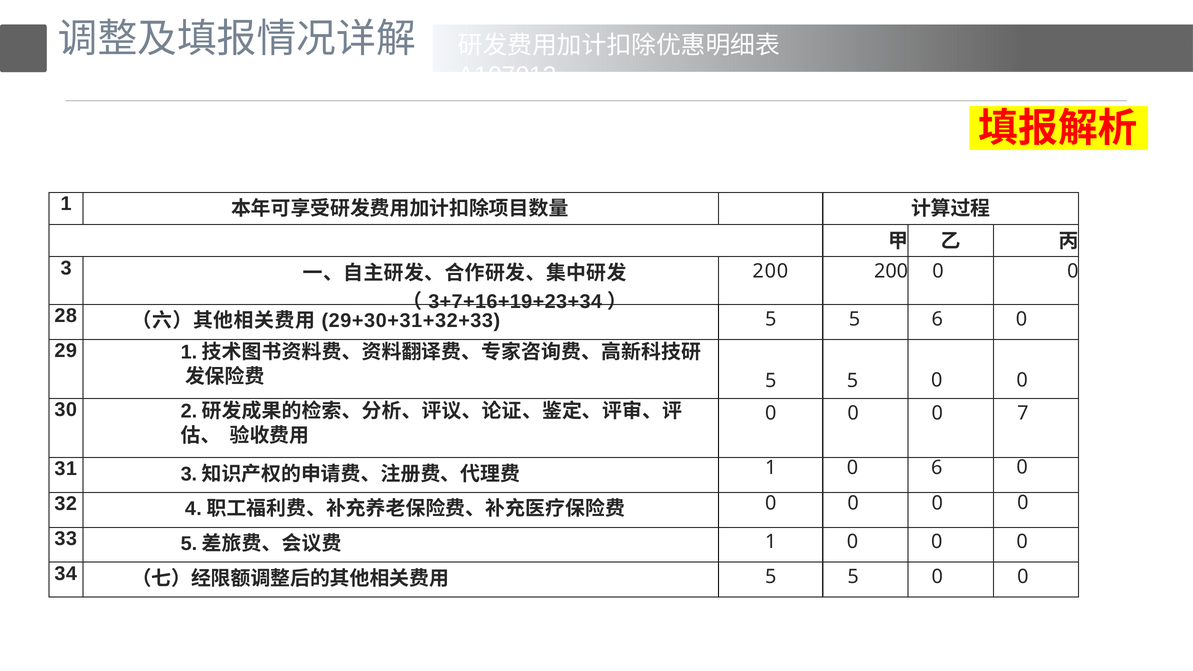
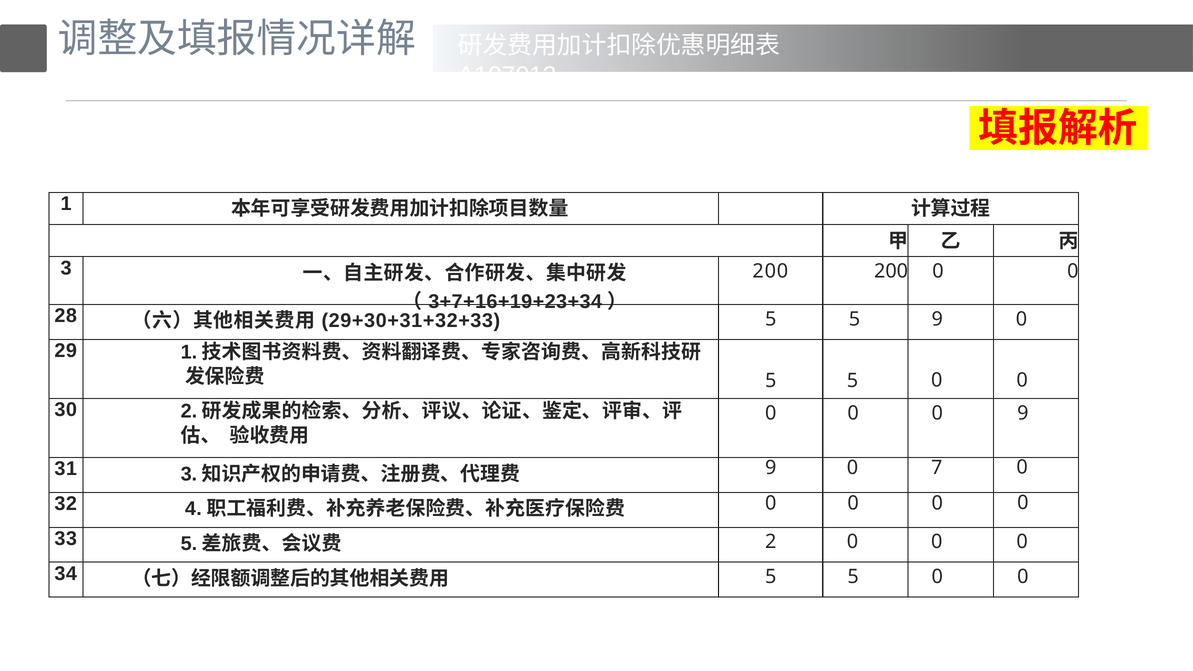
5 6: 6 -> 9 (937, 319)
0 7: 7 -> 9 (1023, 413)
1: 1 -> 9 (771, 468)
0 6: 6 -> 7 (937, 468)
1: 1 -> 2 (771, 542)
